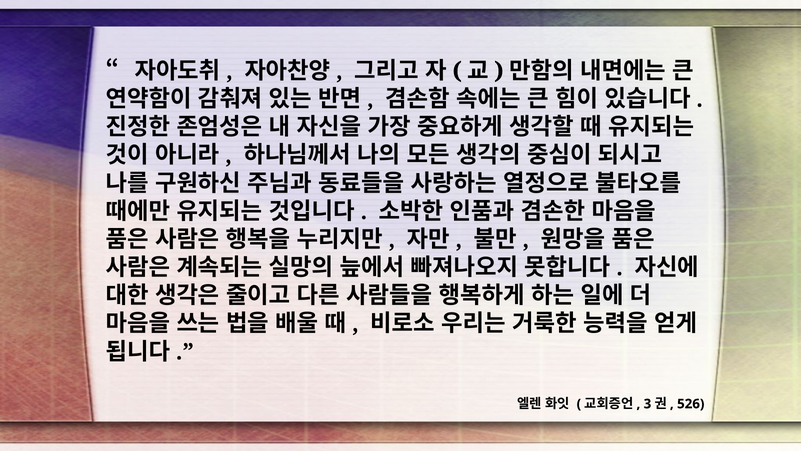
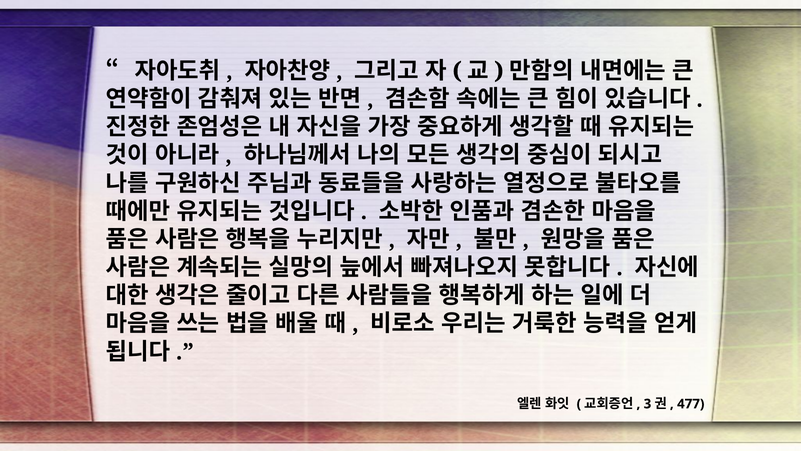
526: 526 -> 477 (691, 404)
